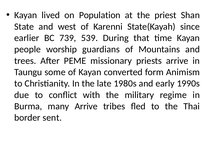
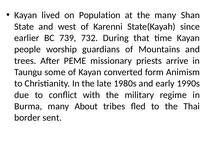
the priest: priest -> many (165, 15)
539: 539 -> 732 (90, 38)
many Arrive: Arrive -> About (86, 106)
